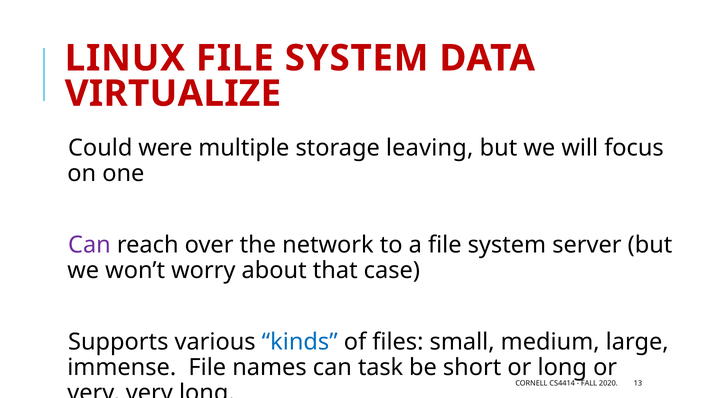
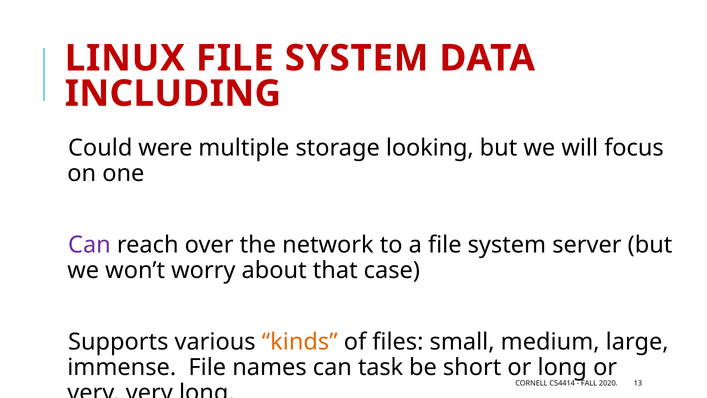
VIRTUALIZE: VIRTUALIZE -> INCLUDING (173, 94)
leaving: leaving -> looking (430, 148)
kinds colour: blue -> orange (300, 342)
